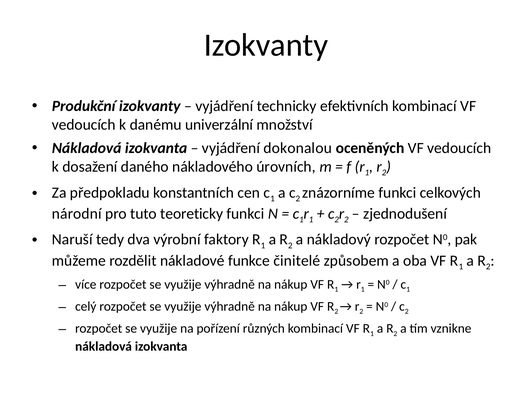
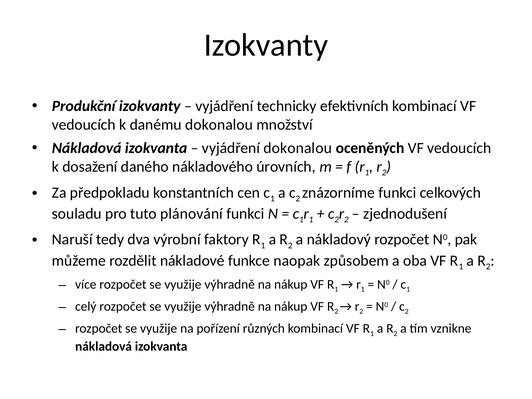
danému univerzální: univerzální -> dokonalou (219, 125)
národní: národní -> souladu (77, 214)
teoreticky: teoreticky -> plánování (192, 214)
činitelé: činitelé -> naopak (297, 261)
